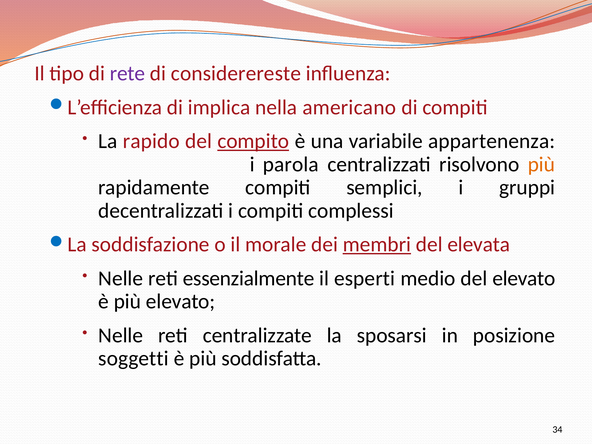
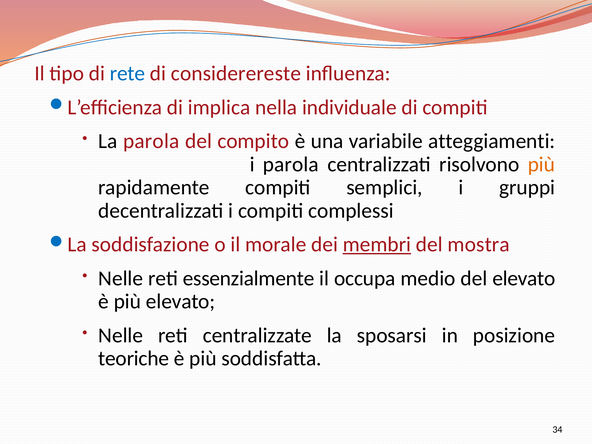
rete colour: purple -> blue (128, 74)
americano: americano -> individuale (349, 107)
La rapido: rapido -> parola (151, 141)
compito underline: present -> none (253, 141)
appartenenza: appartenenza -> atteggiamenti (492, 141)
elevata: elevata -> mostra (479, 245)
esperti: esperti -> occupa (365, 278)
soggetti: soggetti -> teoriche (134, 358)
